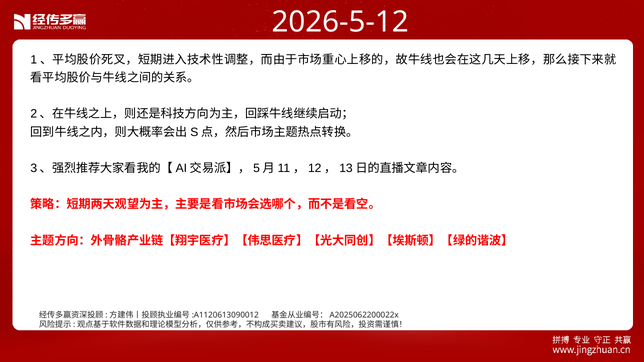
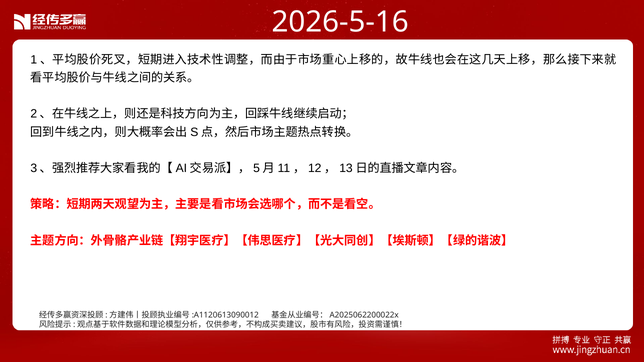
2026-5-12: 2026-5-12 -> 2026-5-16 (340, 22)
